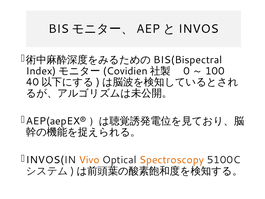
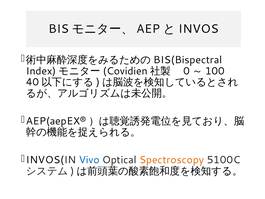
Vivo colour: orange -> blue (89, 160)
